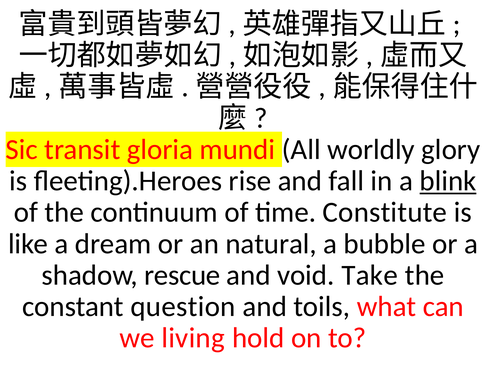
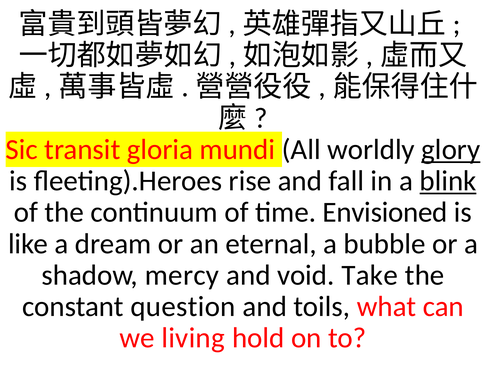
glory underline: none -> present (451, 149)
Constitute: Constitute -> Envisioned (385, 212)
natural: natural -> eternal (271, 243)
rescue: rescue -> mercy (182, 275)
